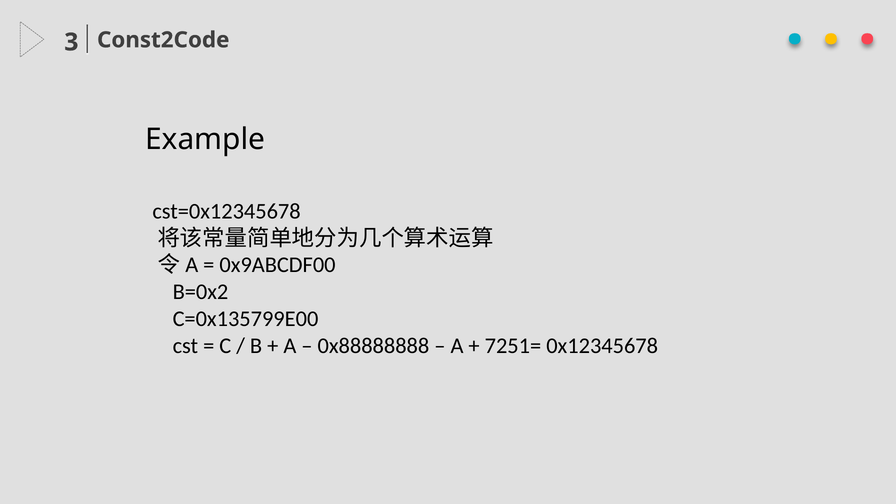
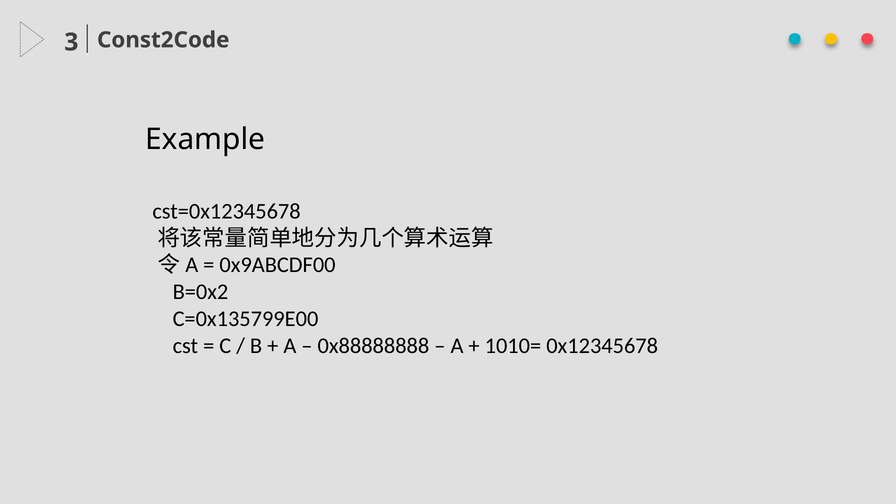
7251=: 7251= -> 1010= (513, 346)
